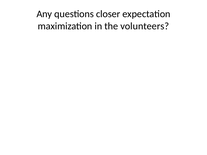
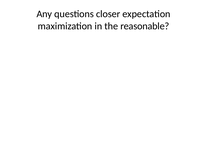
volunteers: volunteers -> reasonable (145, 26)
